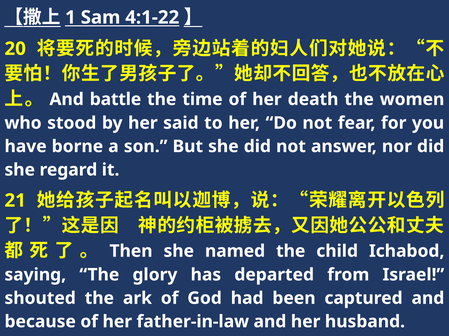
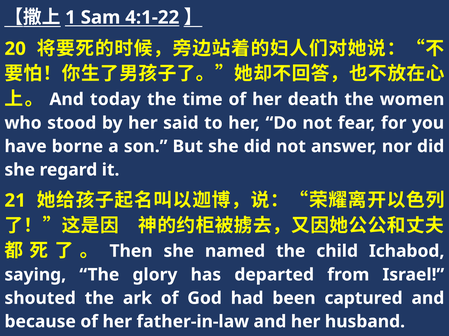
battle: battle -> today (115, 100)
